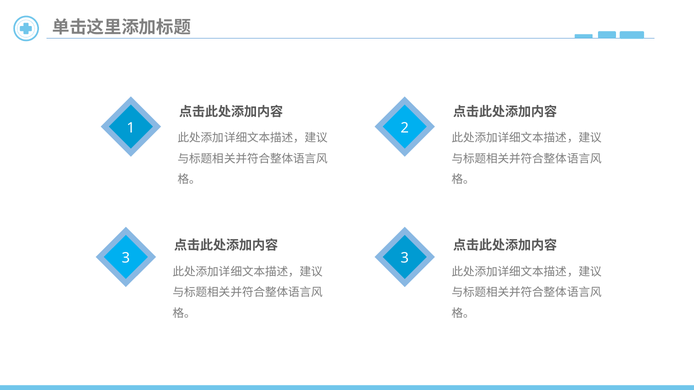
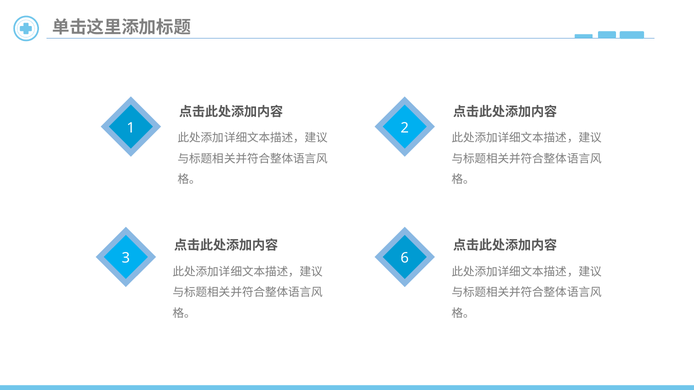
3 3: 3 -> 6 (405, 258)
